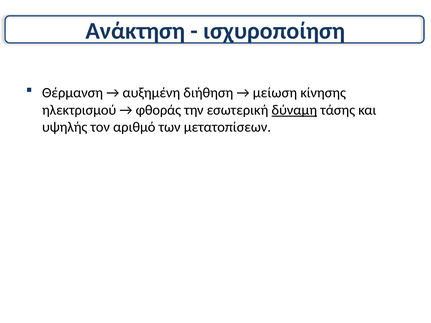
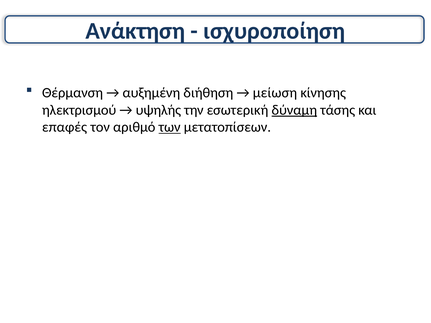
φθοράς: φθοράς -> υψηλής (158, 110)
υψηλής: υψηλής -> επαφές (65, 127)
των underline: none -> present (170, 127)
